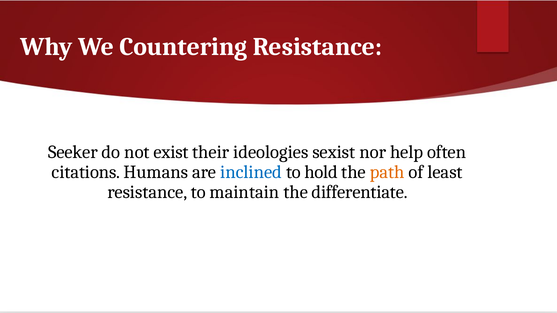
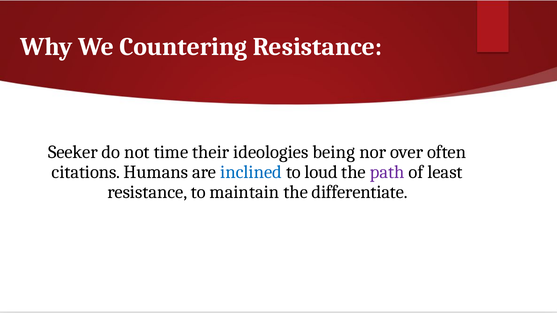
exist: exist -> time (171, 152)
sexist: sexist -> being (334, 152)
help: help -> over (407, 152)
hold: hold -> loud (321, 172)
path colour: orange -> purple (387, 172)
